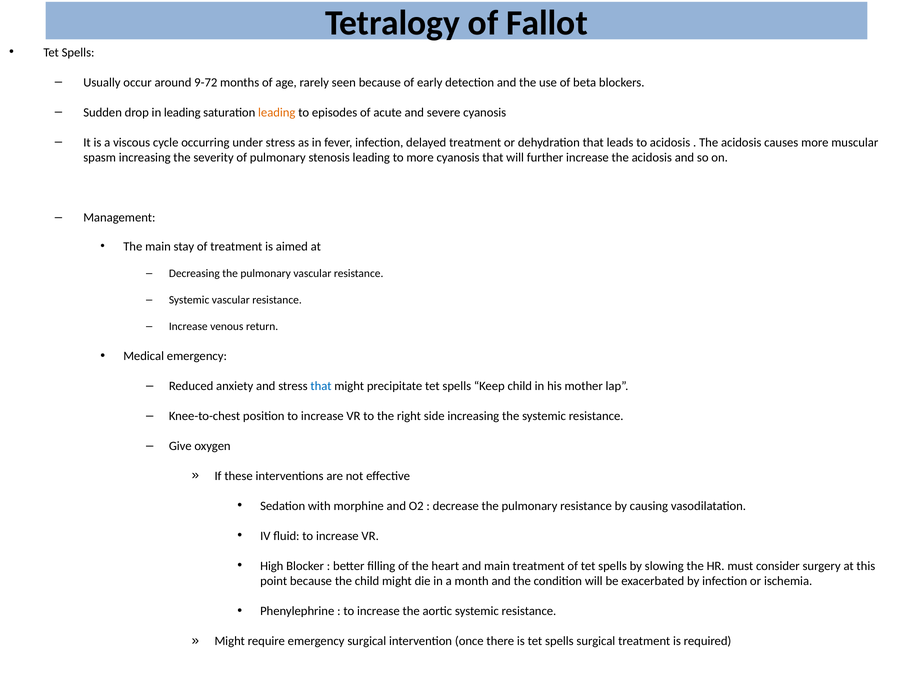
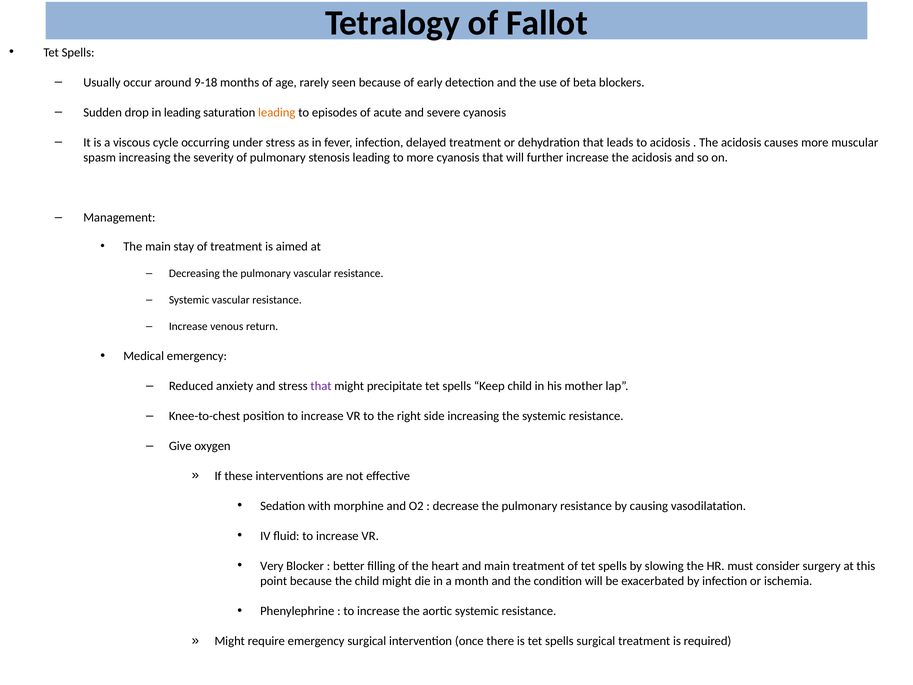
9-72: 9-72 -> 9-18 (206, 82)
that colour: blue -> purple (321, 386)
High: High -> Very (272, 566)
